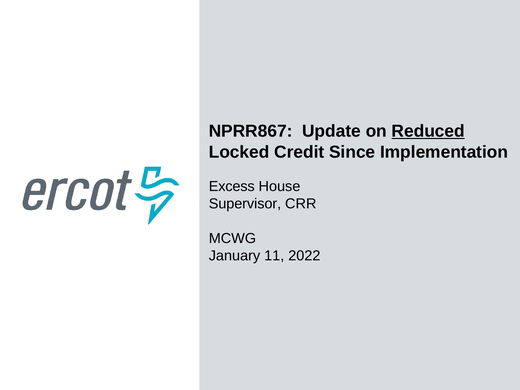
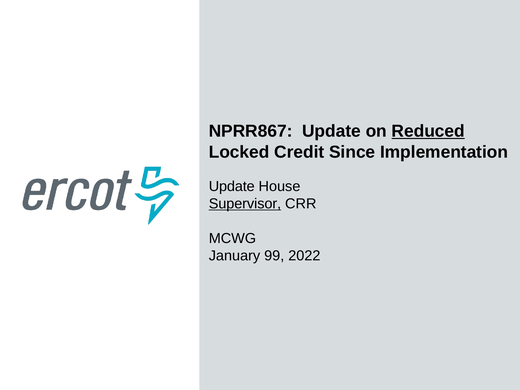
Excess: Excess -> Update (232, 186)
Supervisor underline: none -> present (245, 204)
11: 11 -> 99 (274, 256)
